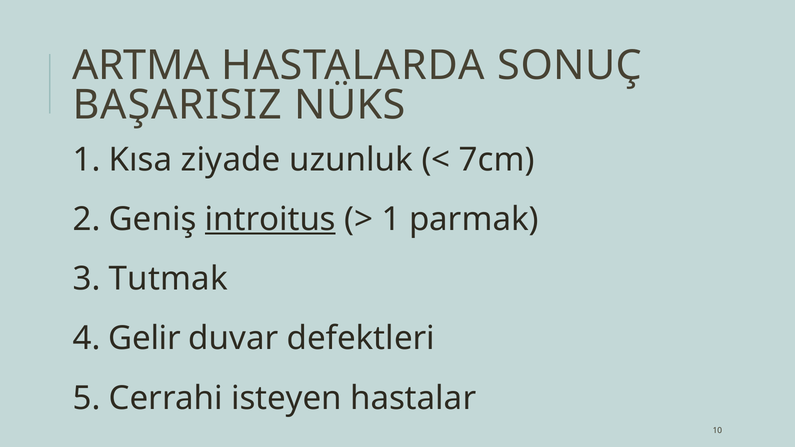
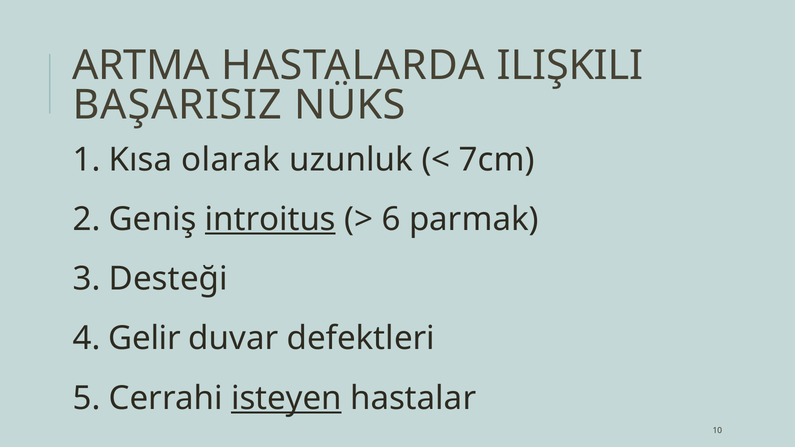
SONUÇ: SONUÇ -> ILIŞKILI (570, 65)
ziyade: ziyade -> olarak (231, 160)
1: 1 -> 6 (391, 219)
Tutmak: Tutmak -> Desteği (168, 279)
isteyen underline: none -> present (286, 398)
